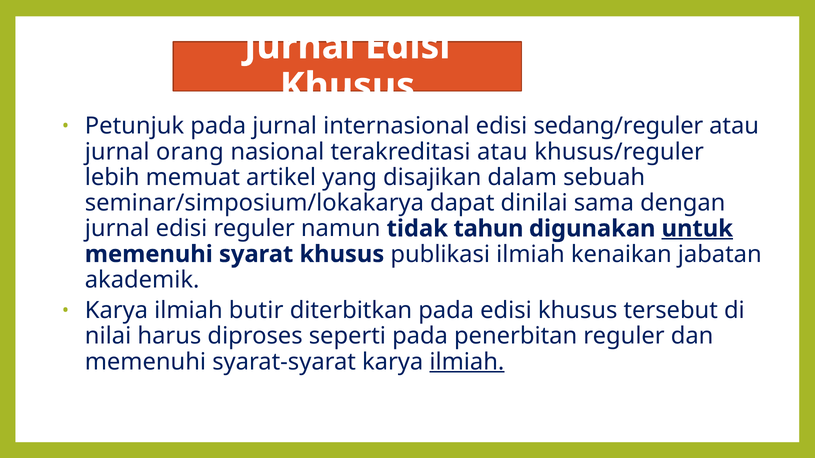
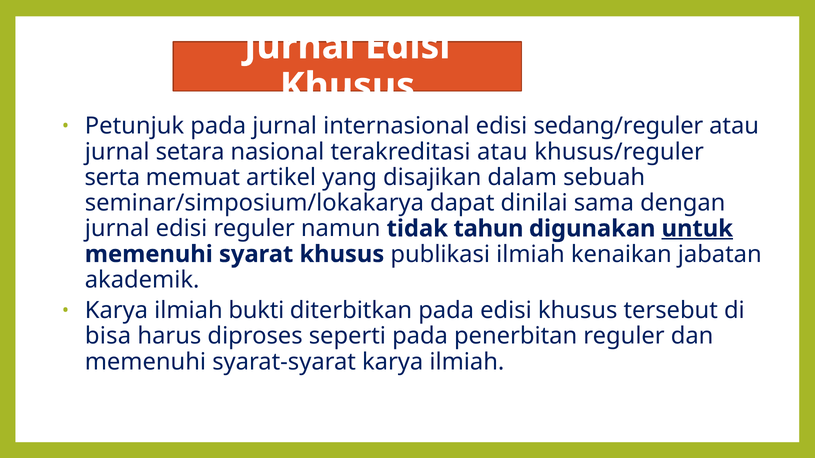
orang: orang -> setara (190, 152)
lebih: lebih -> serta (112, 178)
butir: butir -> bukti (256, 311)
nilai: nilai -> bisa (108, 336)
ilmiah underline: present -> none (467, 362)
